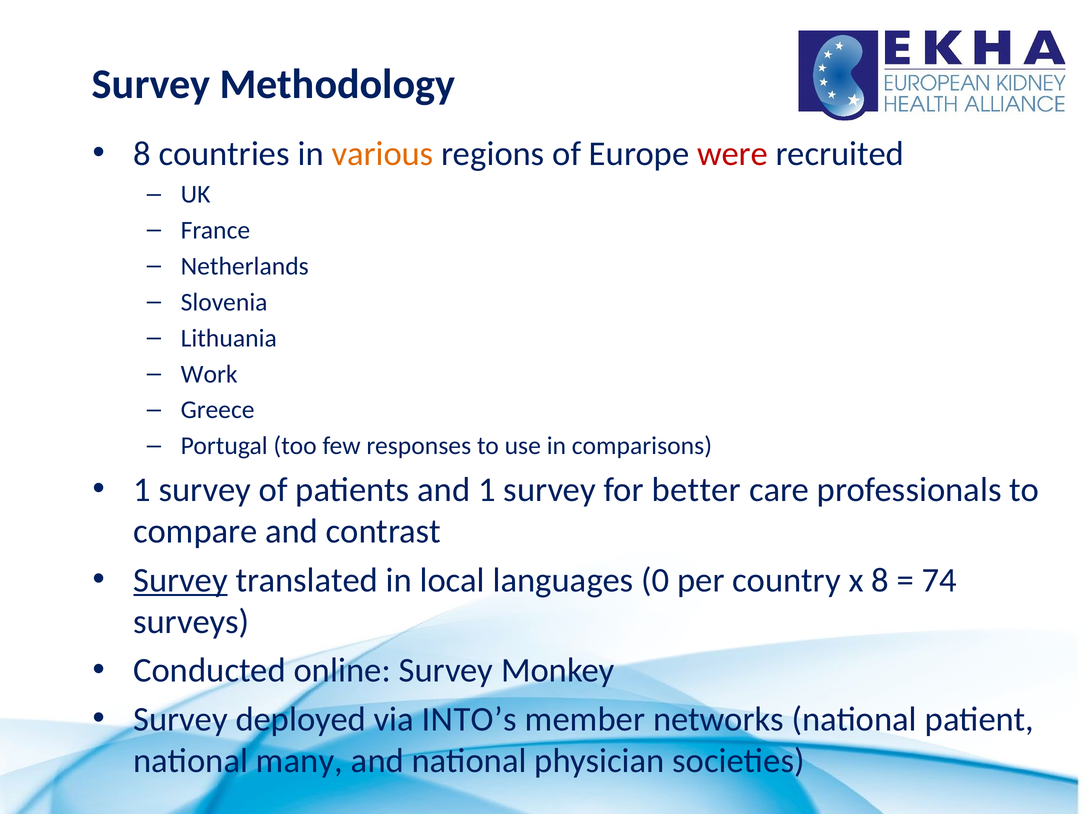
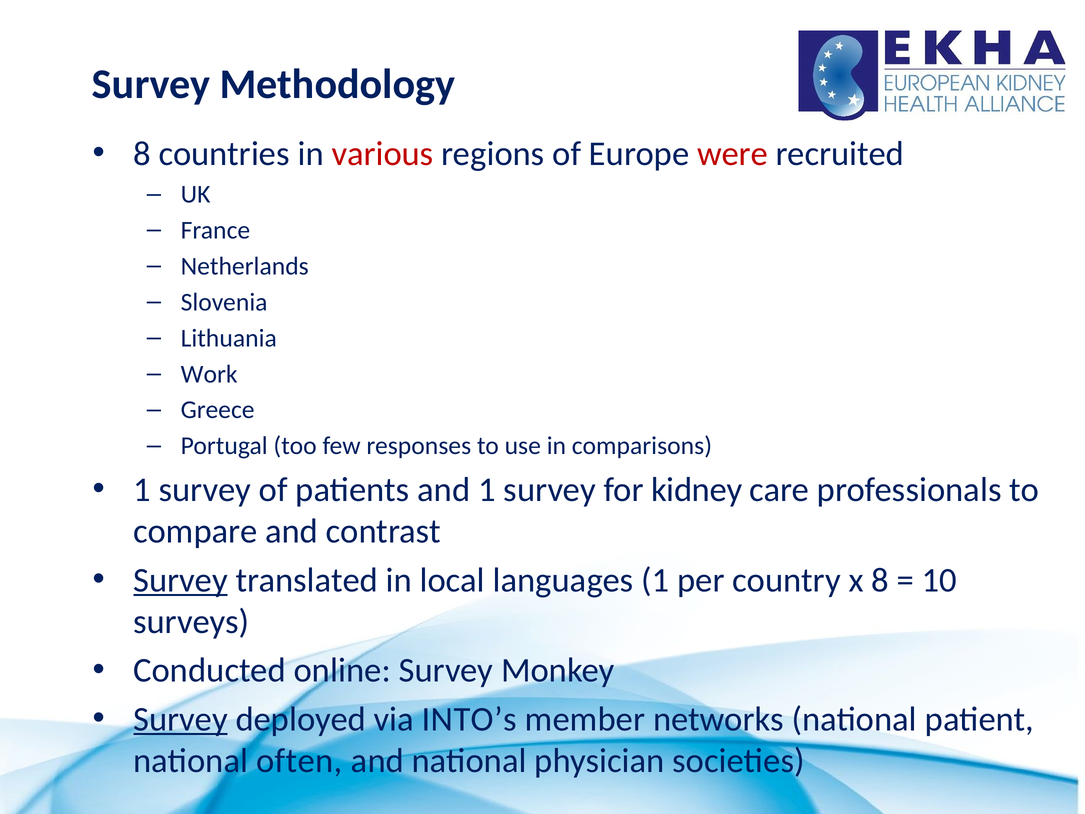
various colour: orange -> red (383, 154)
better: better -> kidney (697, 490)
languages 0: 0 -> 1 (655, 580)
74: 74 -> 10 (939, 580)
Survey underline: none -> present (180, 719)
many: many -> often (299, 761)
